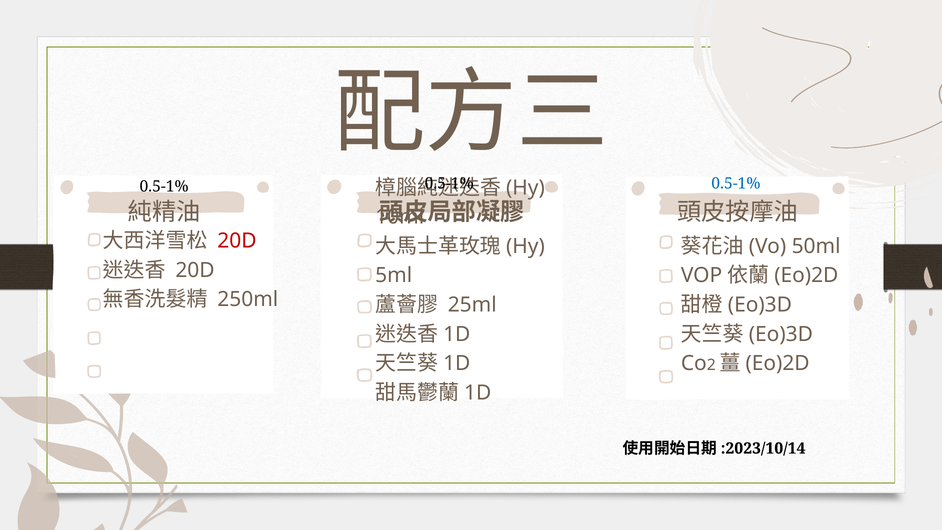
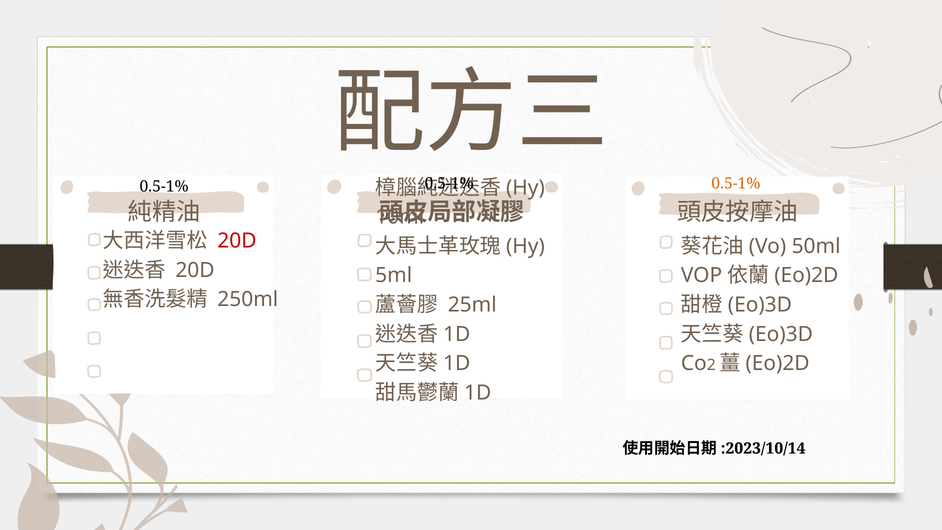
0.5-1% colour: blue -> orange (736, 183)
